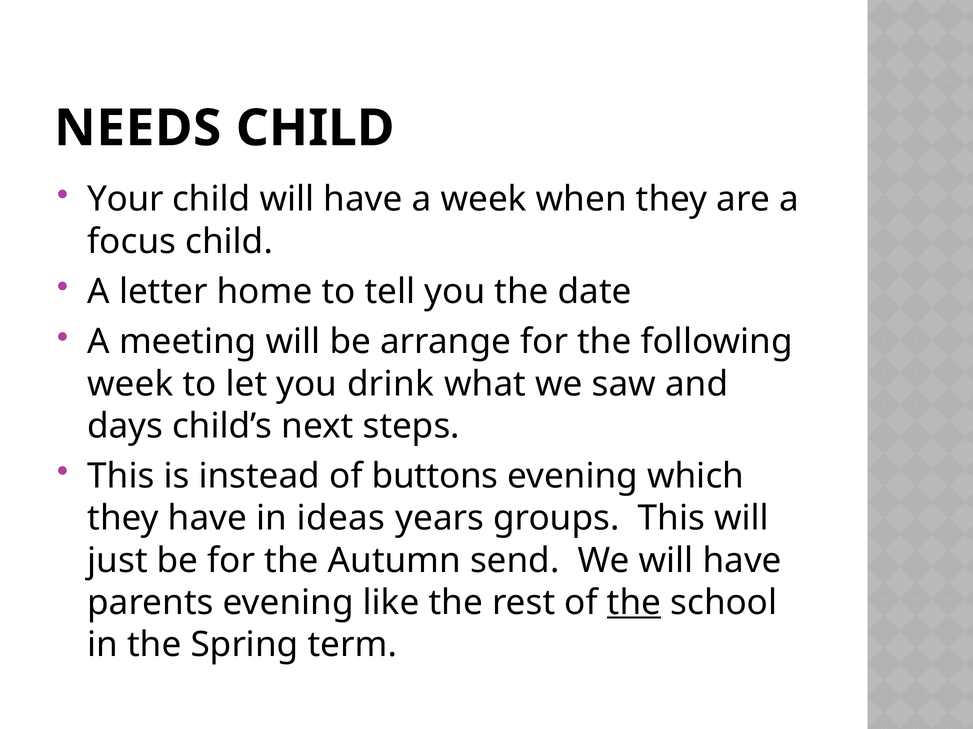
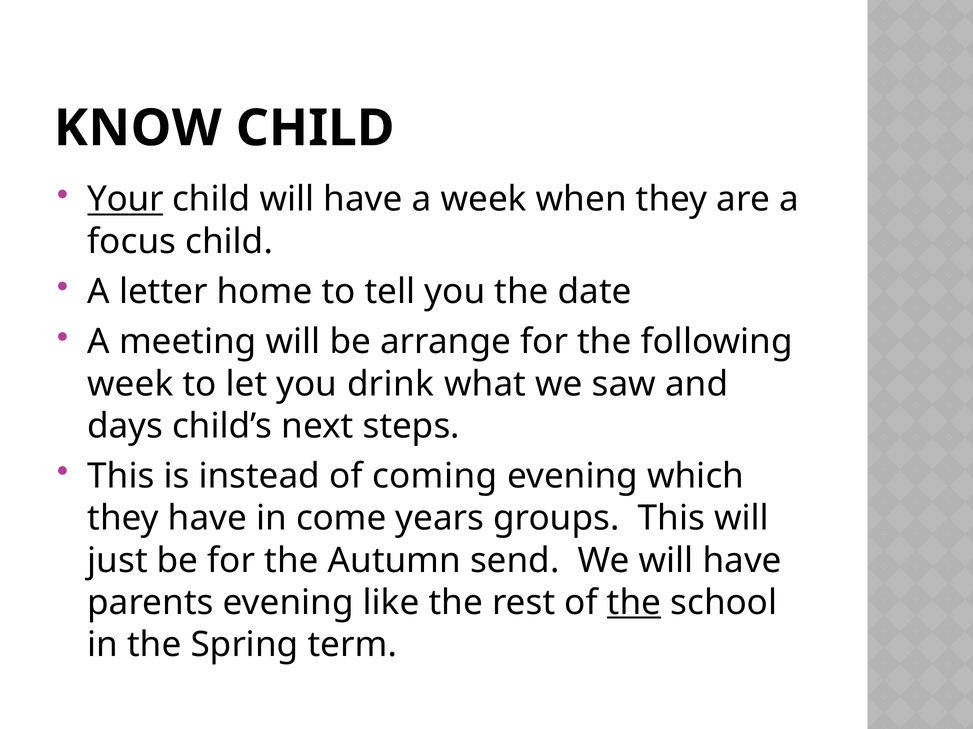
NEEDS: NEEDS -> KNOW (138, 128)
Your underline: none -> present (125, 200)
buttons: buttons -> coming (435, 477)
ideas: ideas -> come (341, 519)
